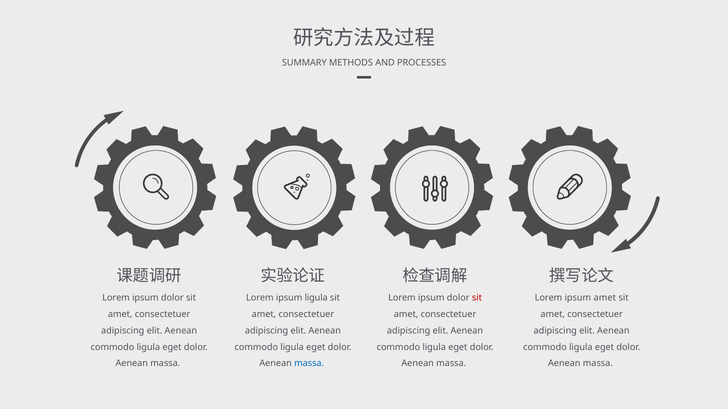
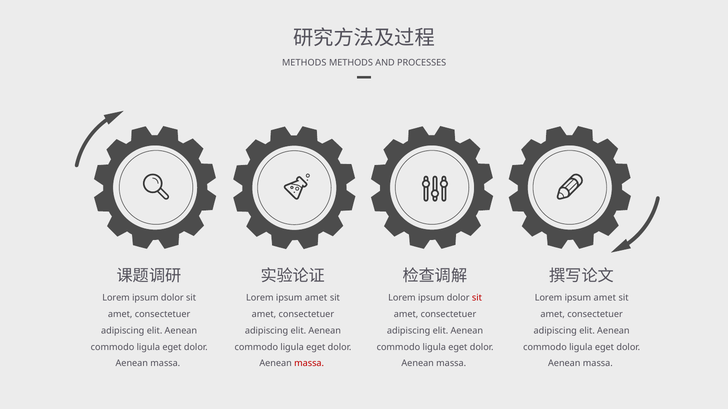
SUMMARY: SUMMARY -> METHODS (304, 63)
ligula: ligula -> amet (316, 298)
massa colour: blue -> red (309, 364)
